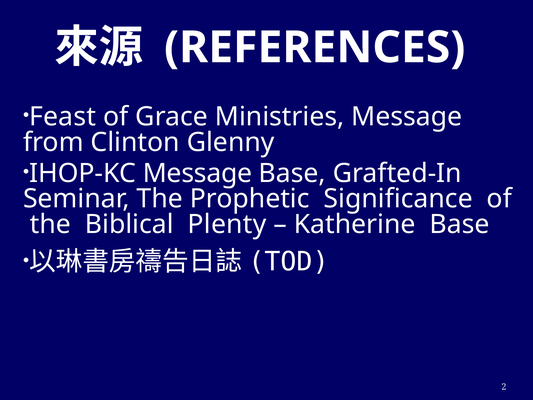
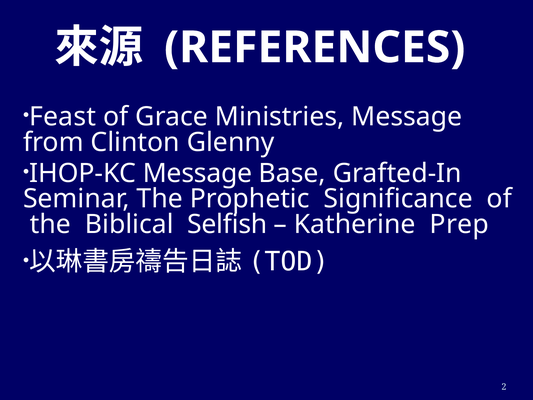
Plenty: Plenty -> Selfish (227, 224)
Katherine Base: Base -> Prep (459, 224)
